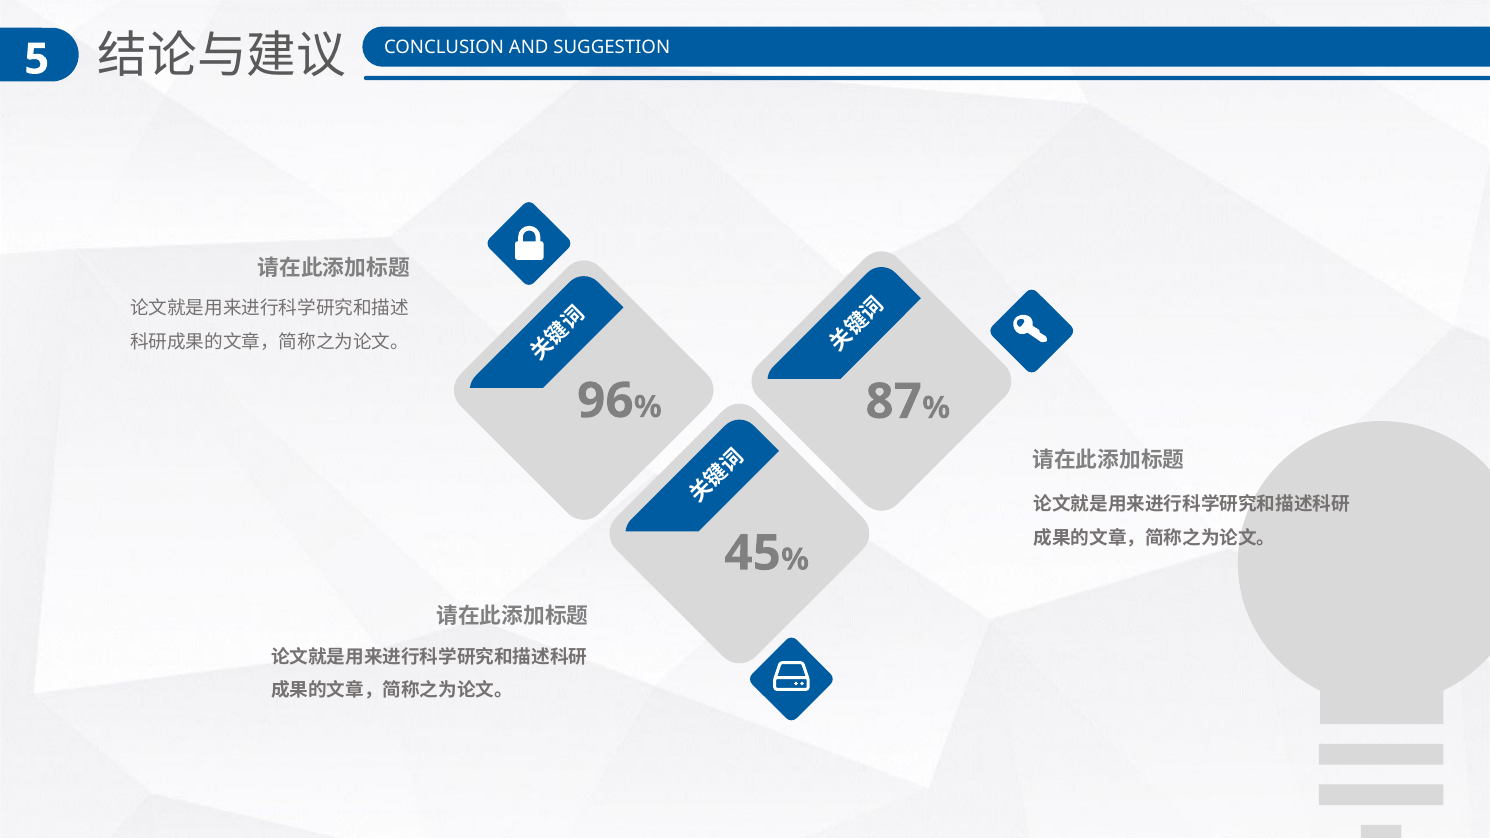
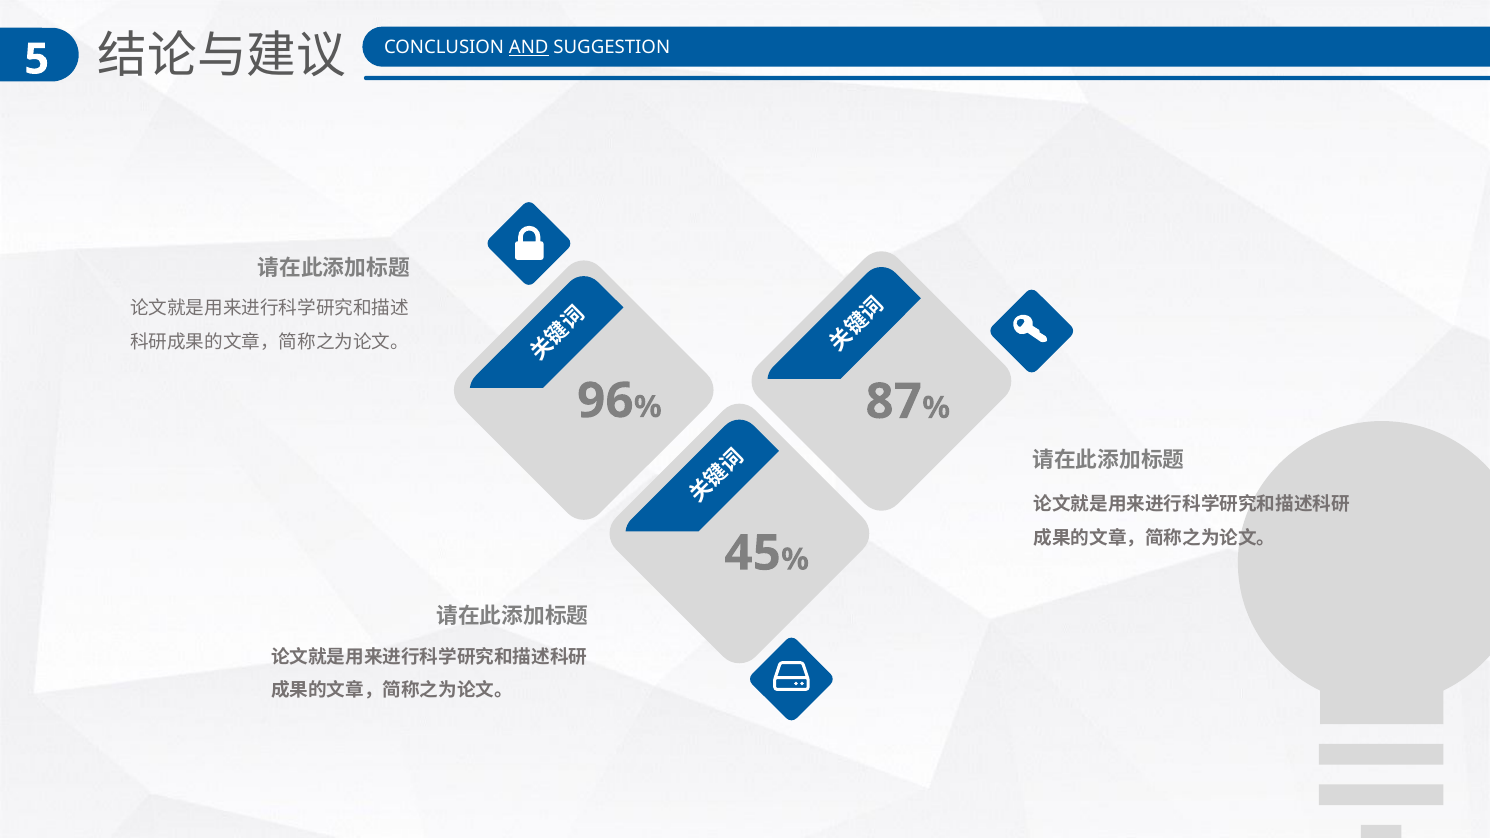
AND underline: none -> present (529, 47)
